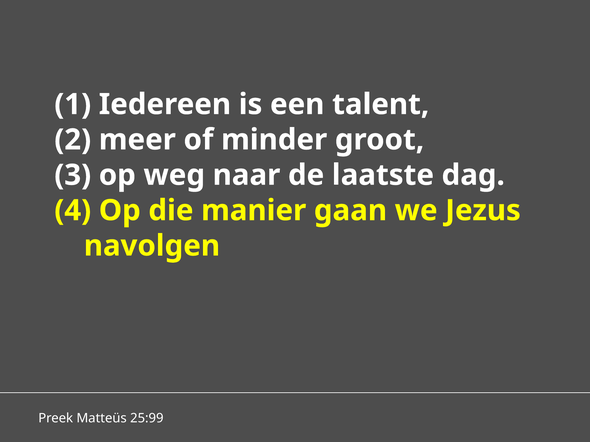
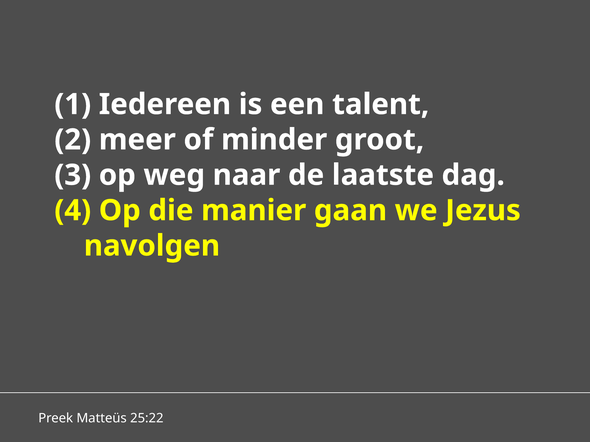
25:99: 25:99 -> 25:22 (147, 419)
